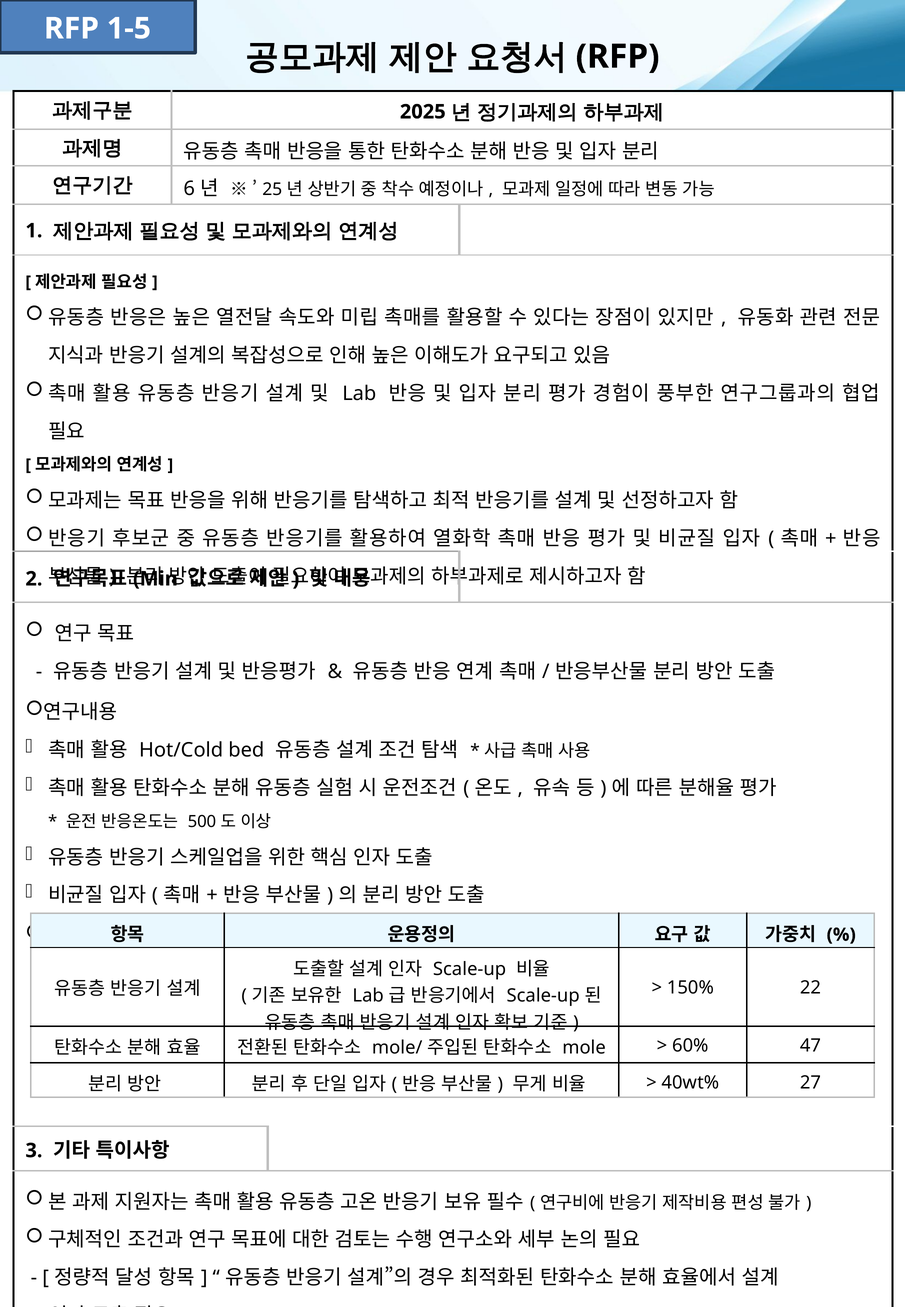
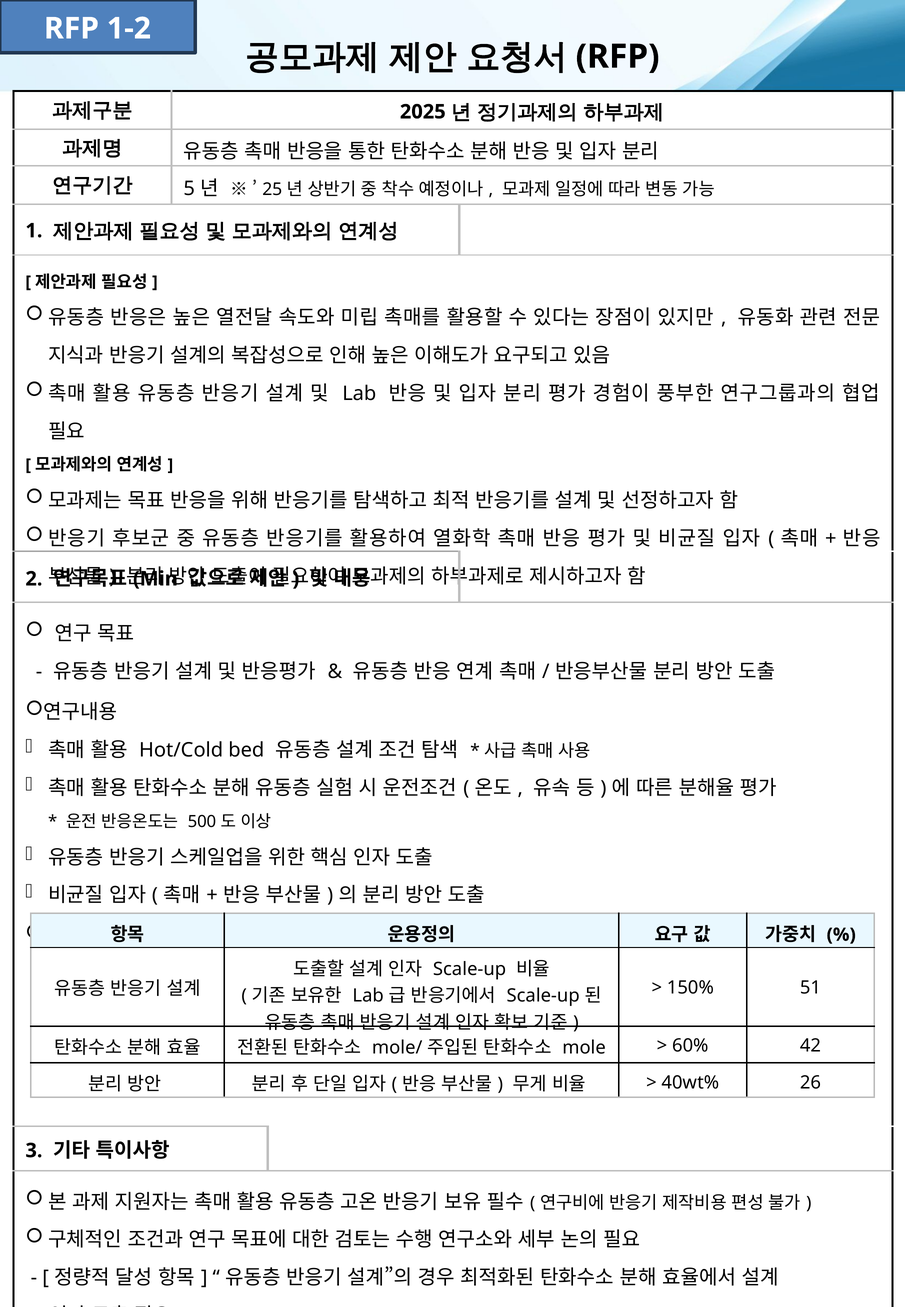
1-5: 1-5 -> 1-2 (129, 28)
6: 6 -> 5 (189, 189)
22: 22 -> 51 (810, 988)
47: 47 -> 42 (810, 1046)
27: 27 -> 26 (810, 1083)
